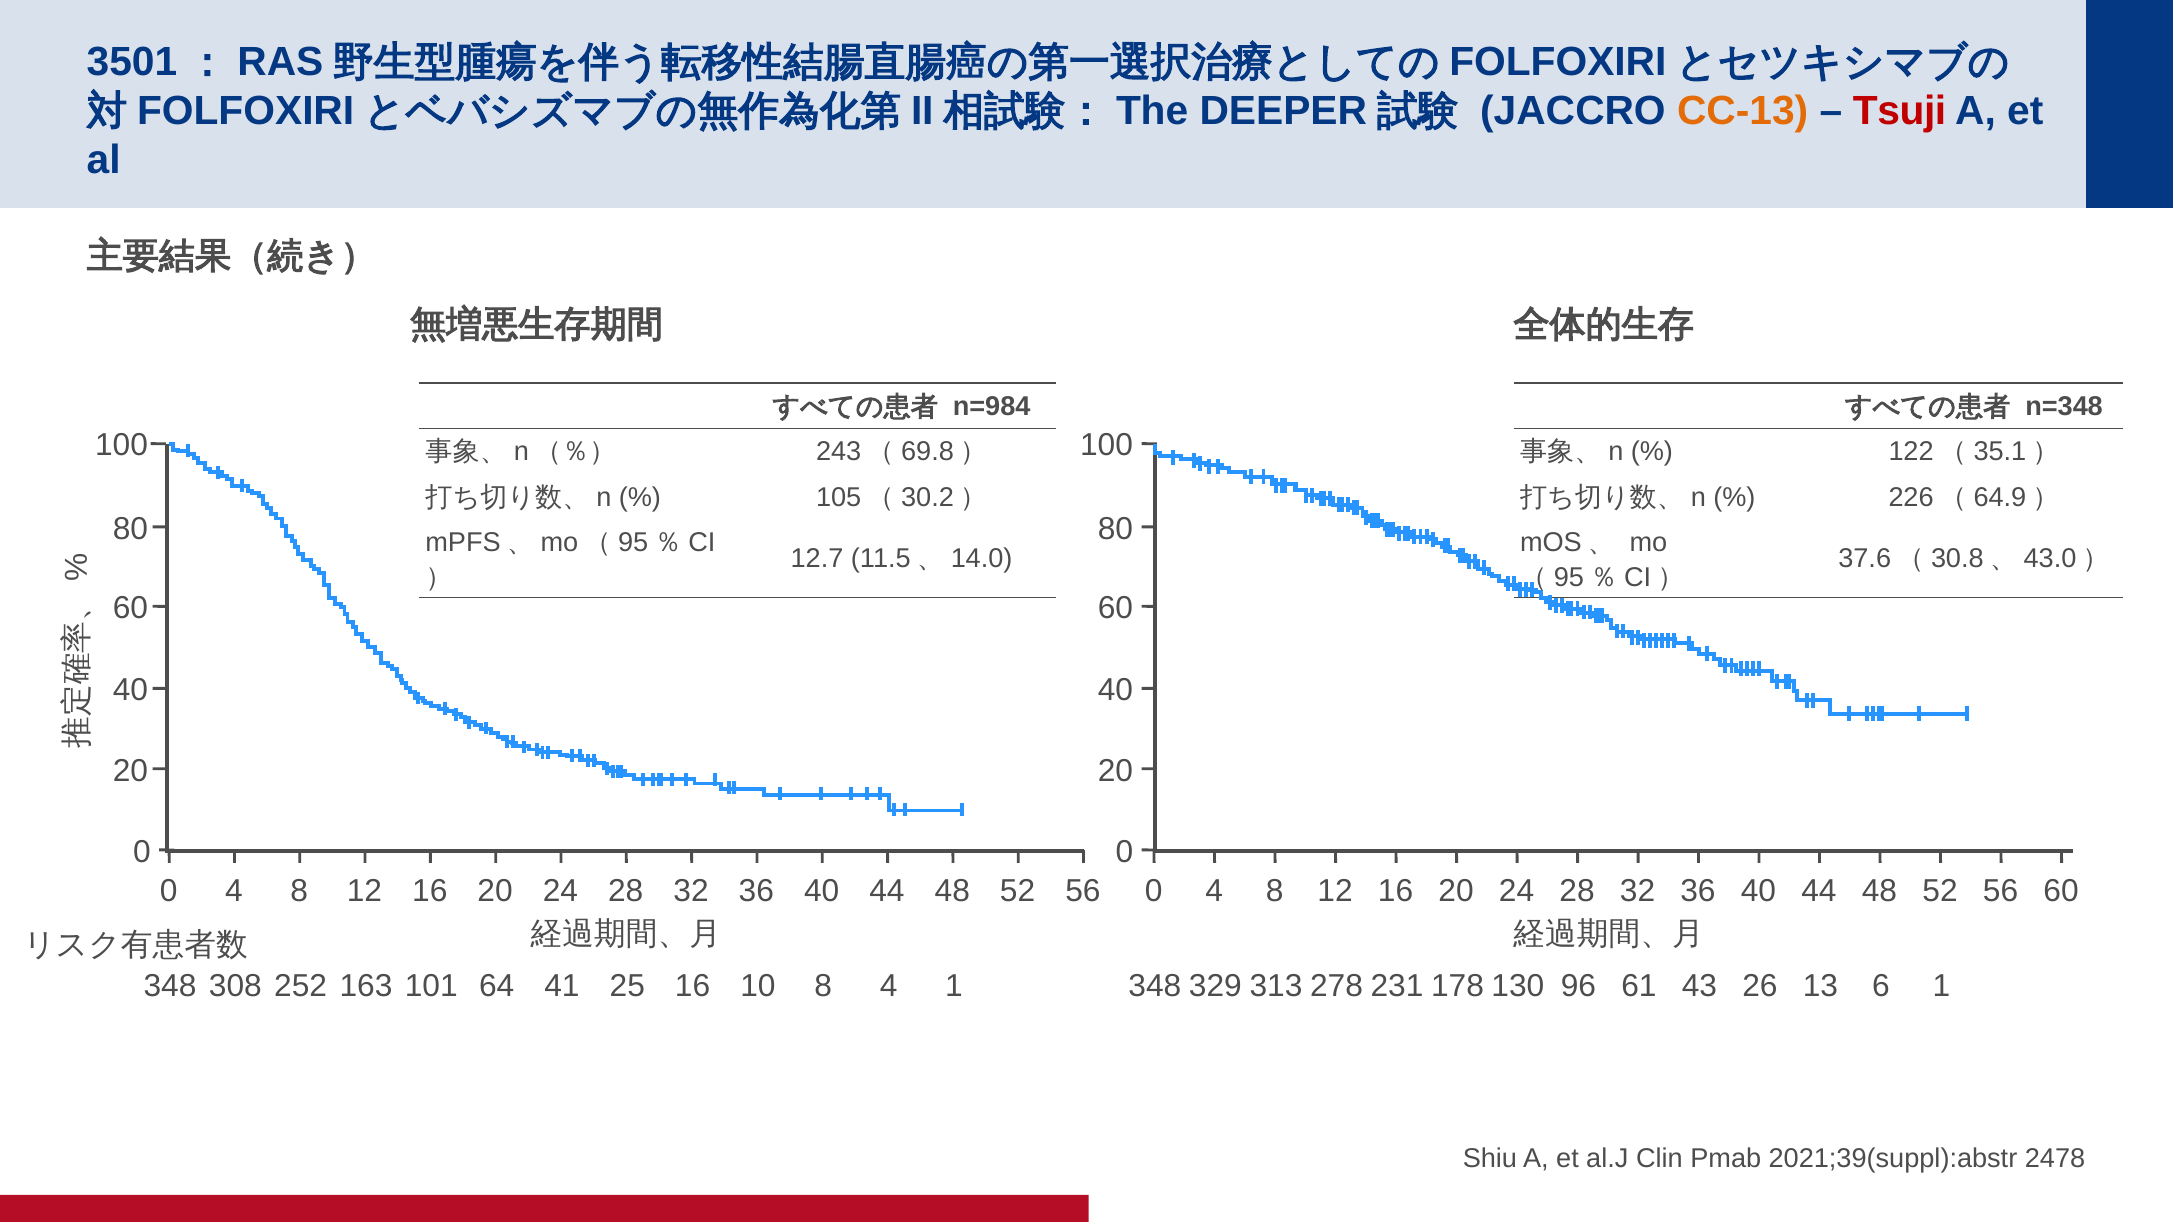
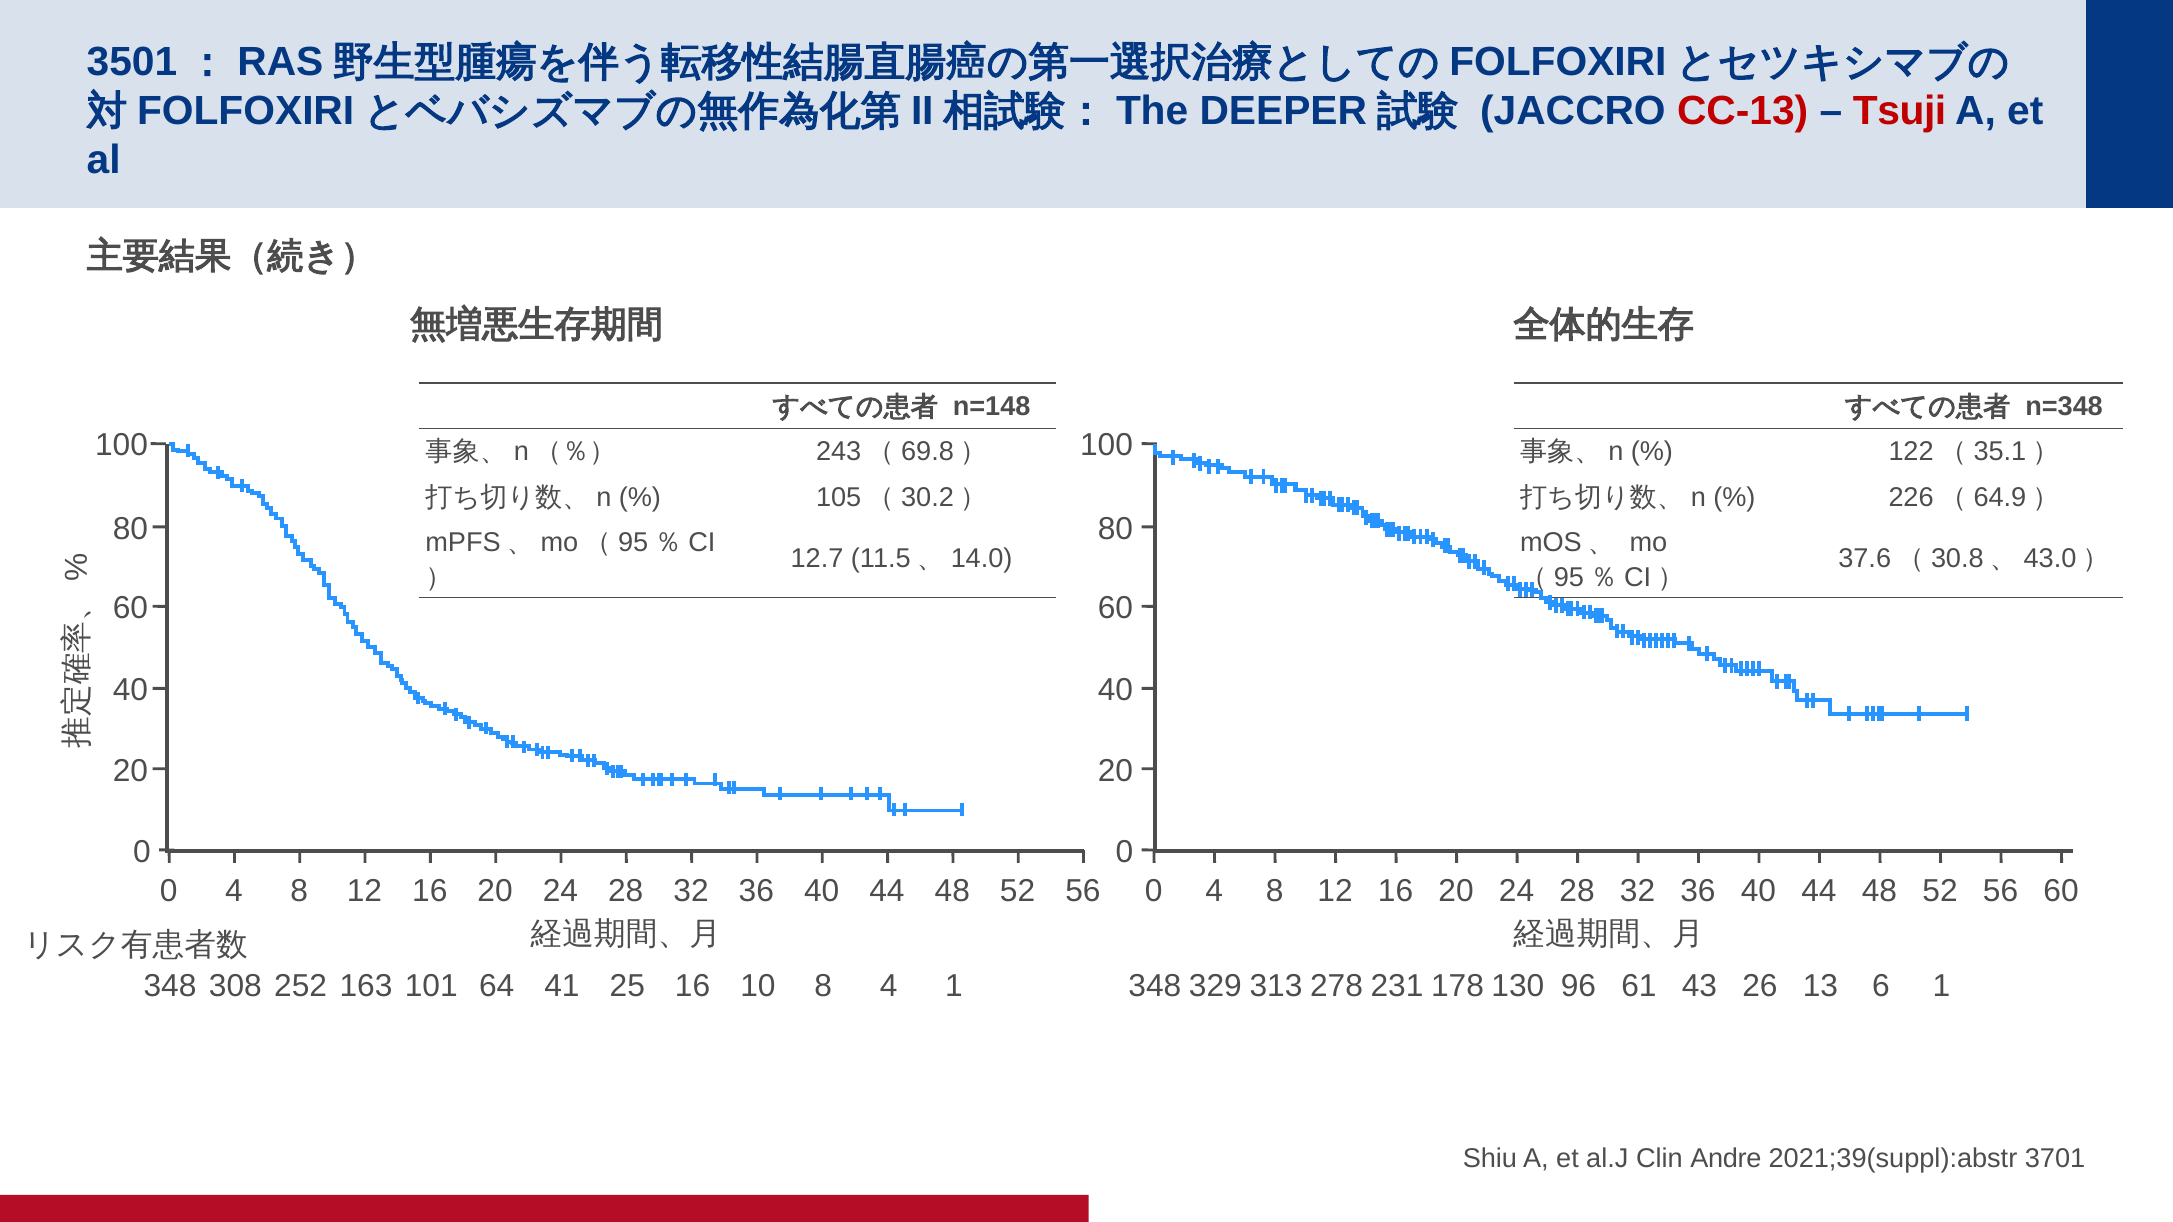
CC-13 colour: orange -> red (1743, 111)
n=984: n=984 -> n=148 (992, 407)
Pmab: Pmab -> Andre (1726, 1159)
2478: 2478 -> 3701 (2055, 1159)
